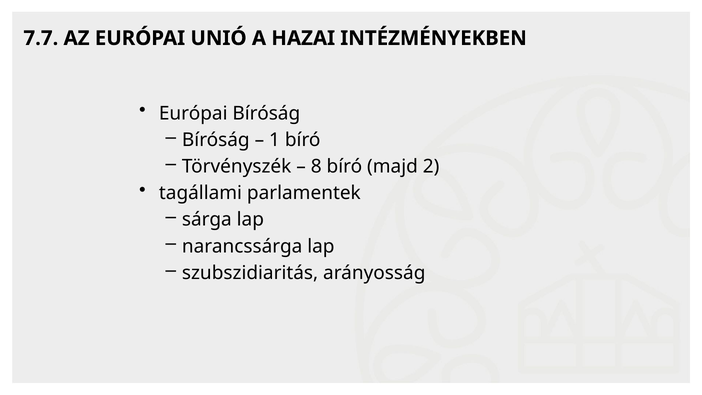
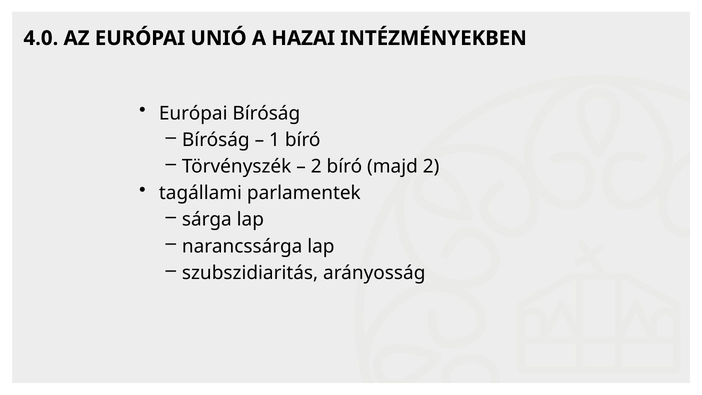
7.7: 7.7 -> 4.0 (41, 38)
8: 8 -> 2 (316, 166)
